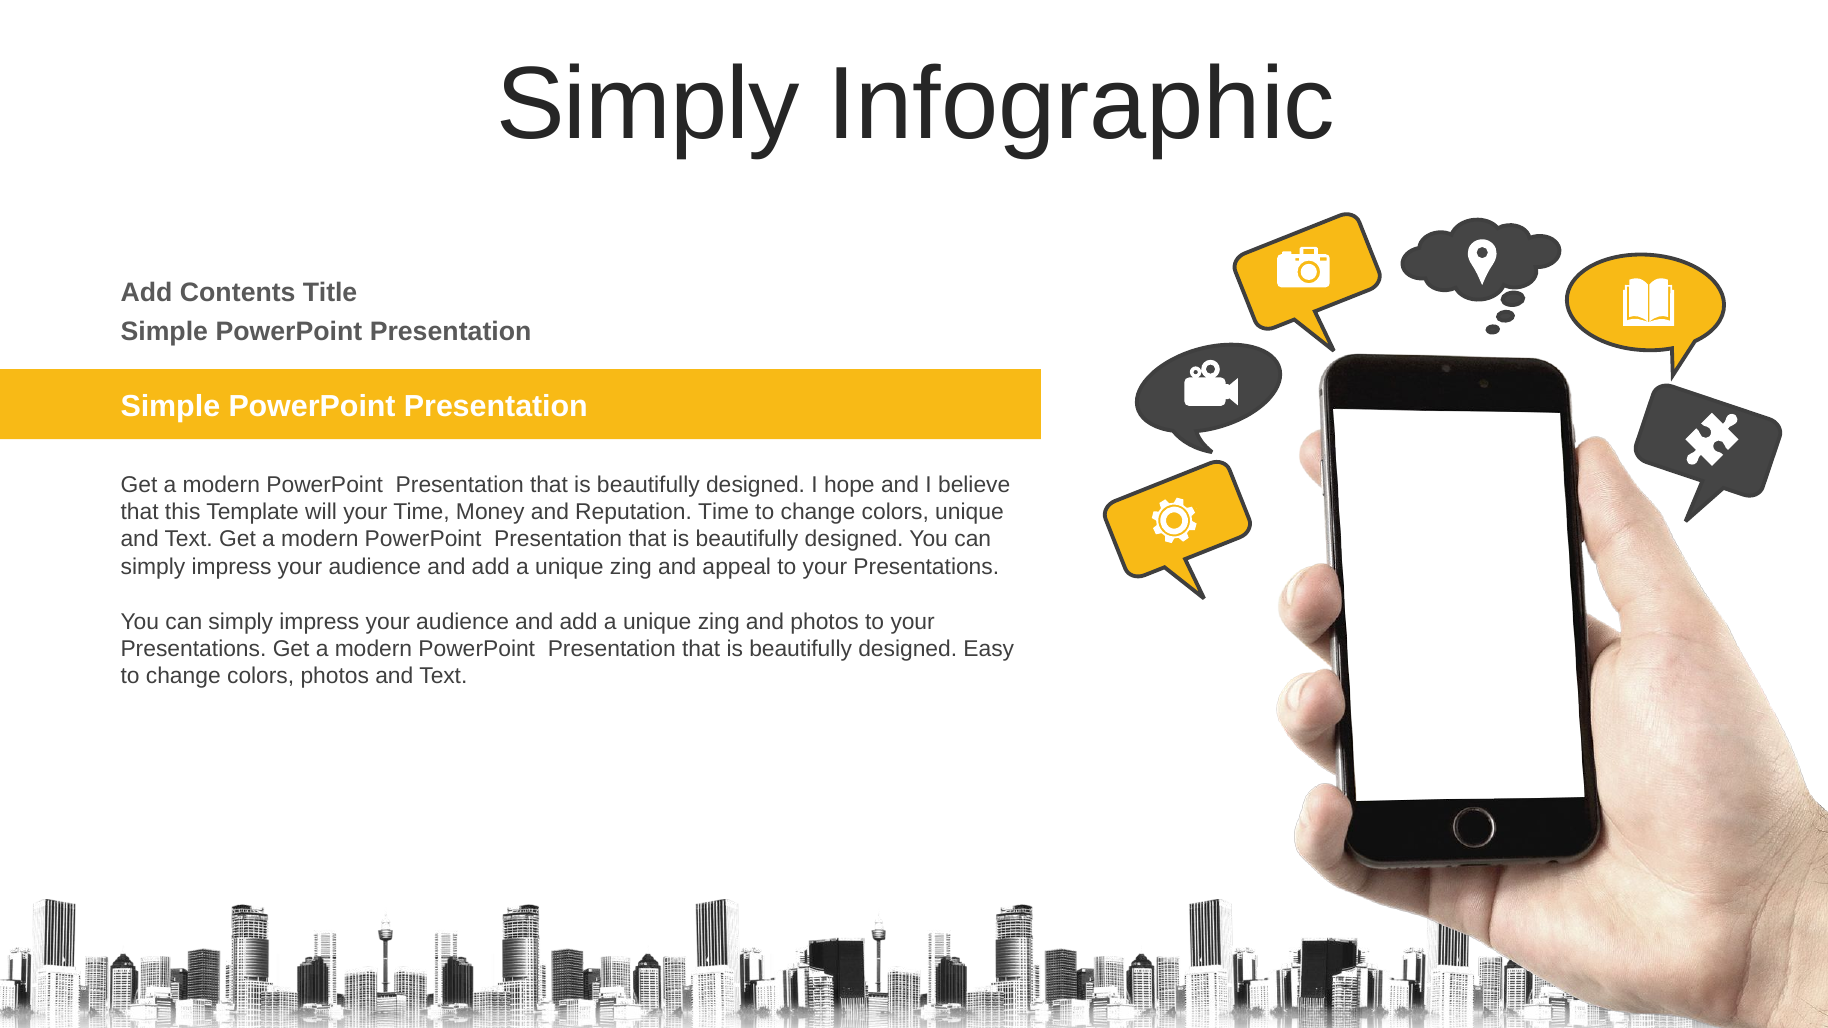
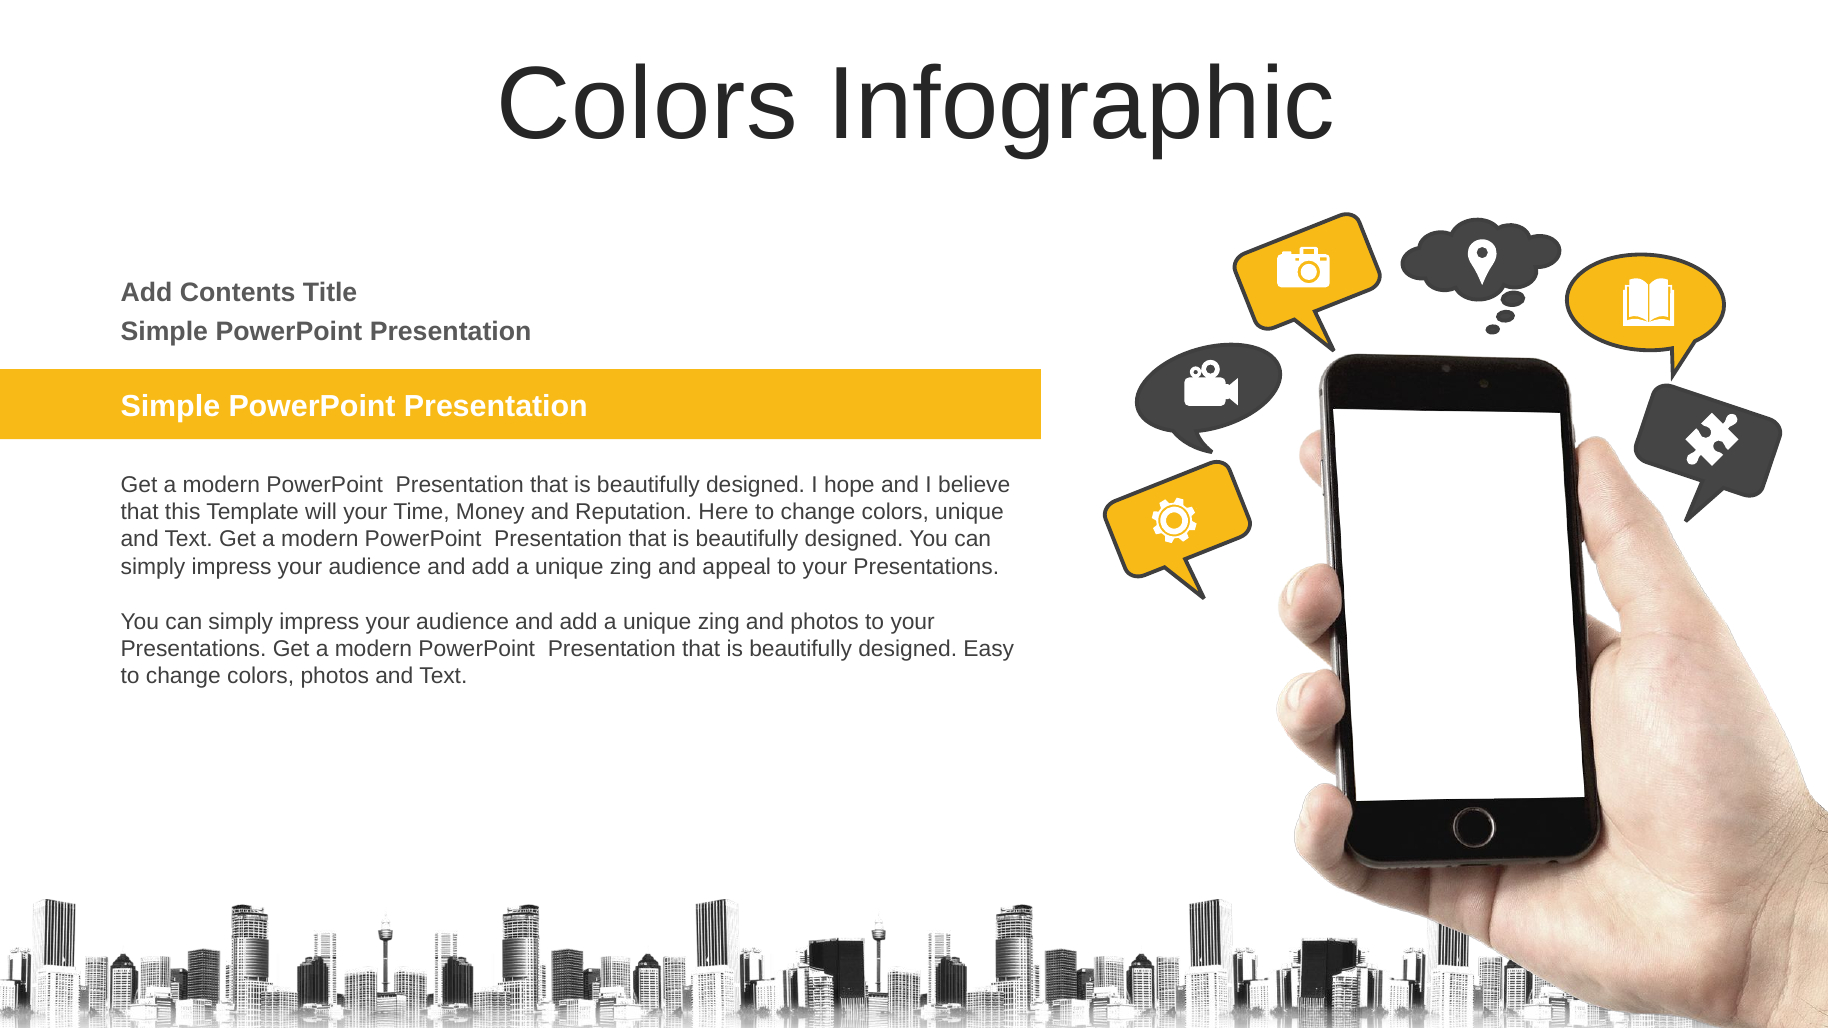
Simply: Simply -> Colors (647, 105)
Reputation Time: Time -> Here (723, 512)
